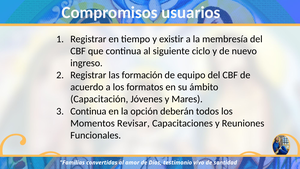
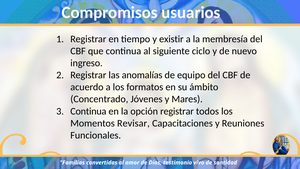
formación: formación -> anomalías (142, 75)
Capacitación: Capacitación -> Concentrado (99, 99)
opción deberán: deberán -> registrar (177, 111)
